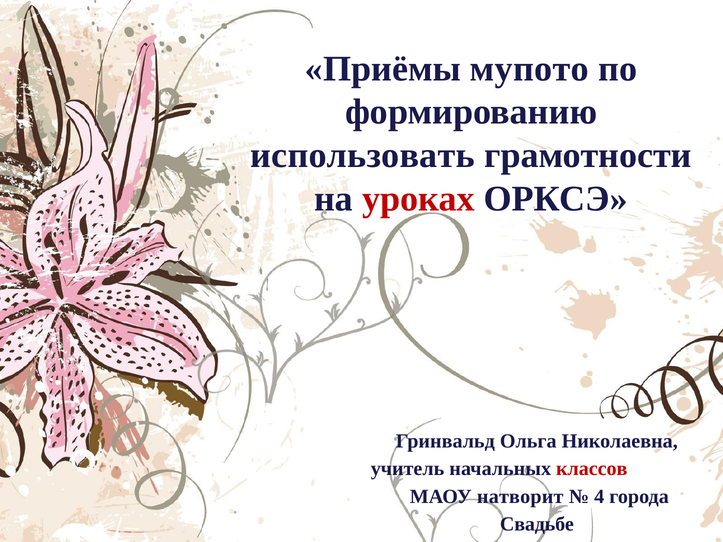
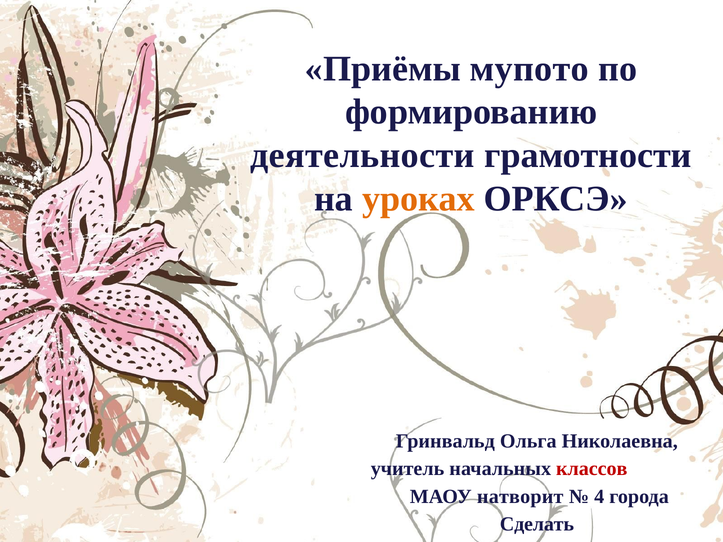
использовать: использовать -> деятельности (362, 155)
уроках colour: red -> orange (419, 199)
Свадьбе: Свадьбе -> Сделать (537, 524)
